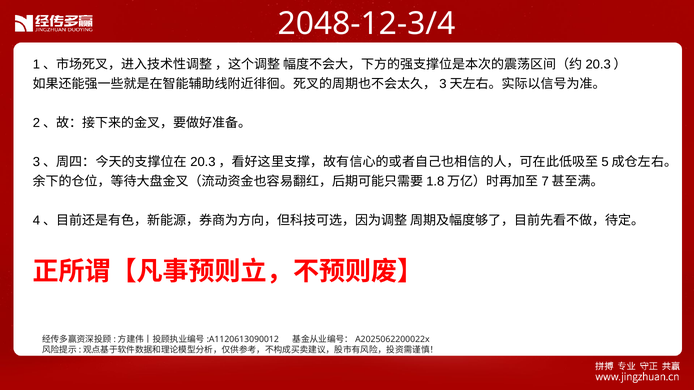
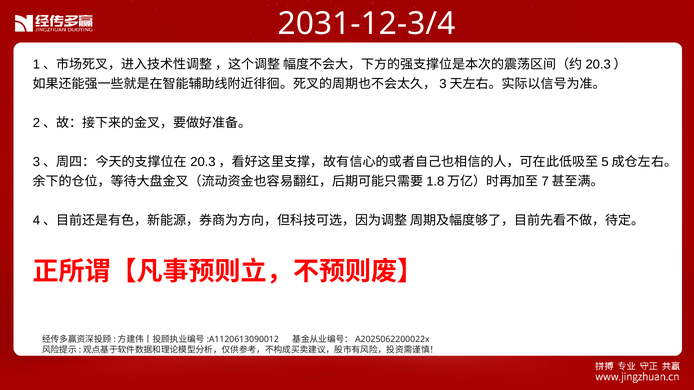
2048-12-3/4: 2048-12-3/4 -> 2031-12-3/4 (366, 24)
